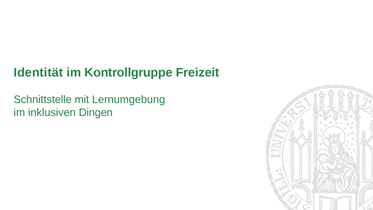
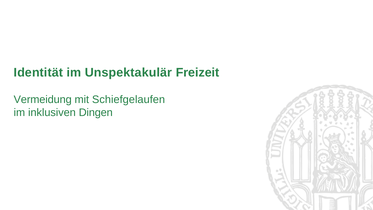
Kontrollgruppe: Kontrollgruppe -> Unspektakulär (128, 73)
Schnittstelle: Schnittstelle -> Vermeidung (43, 99)
Lernumgebung: Lernumgebung -> Schiefgelaufen (129, 99)
